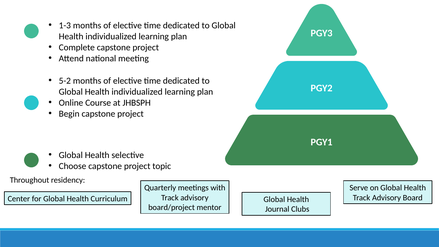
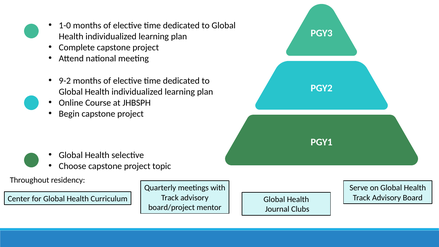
1-3: 1-3 -> 1-0 (65, 25)
5-2: 5-2 -> 9-2 (65, 81)
